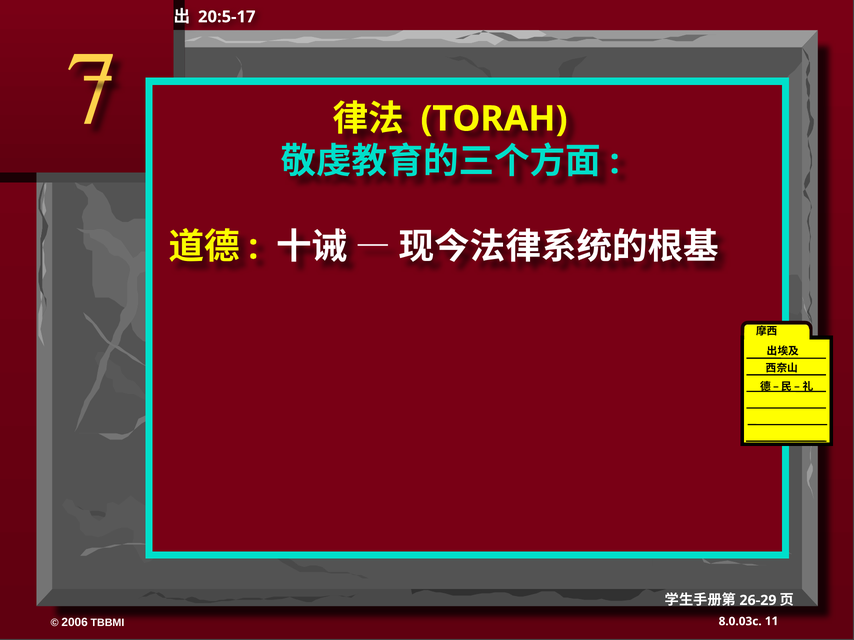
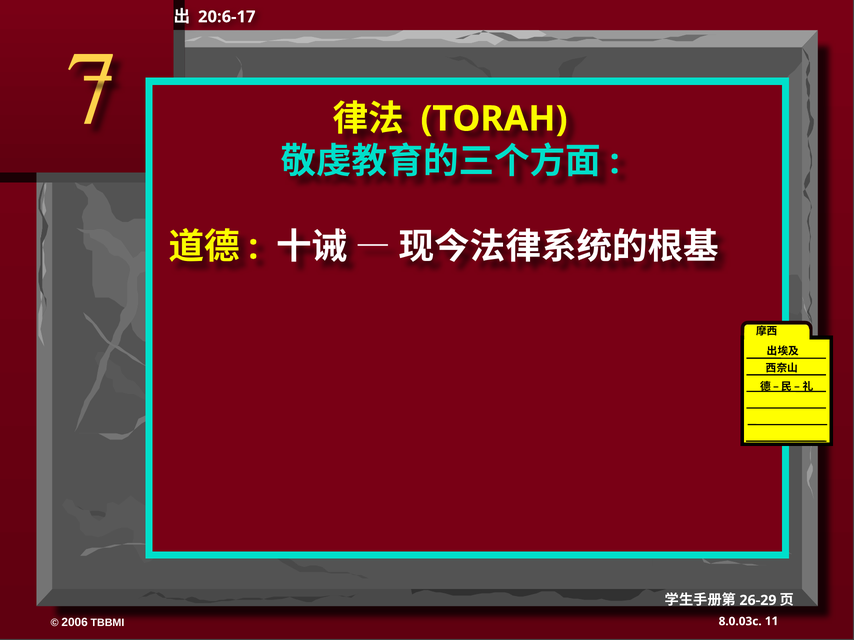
20:5-17: 20:5-17 -> 20:6-17 (227, 17)
